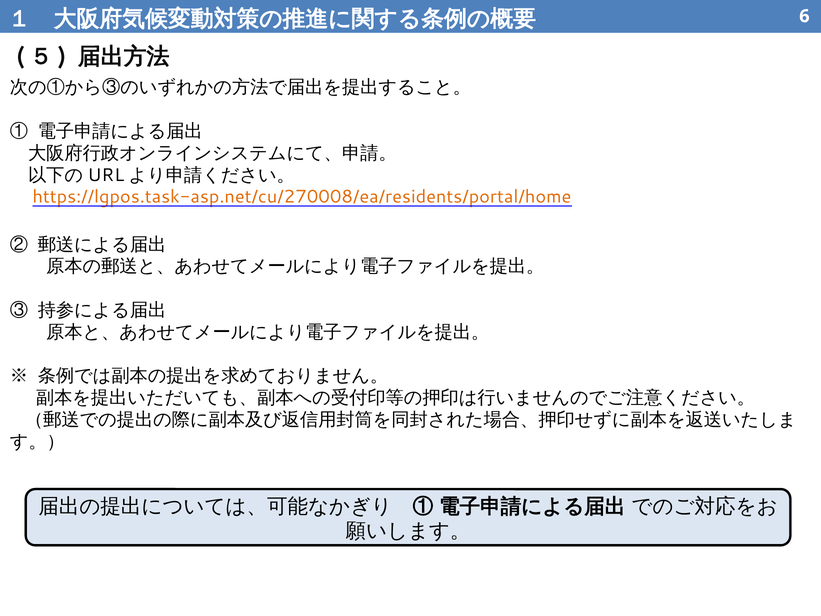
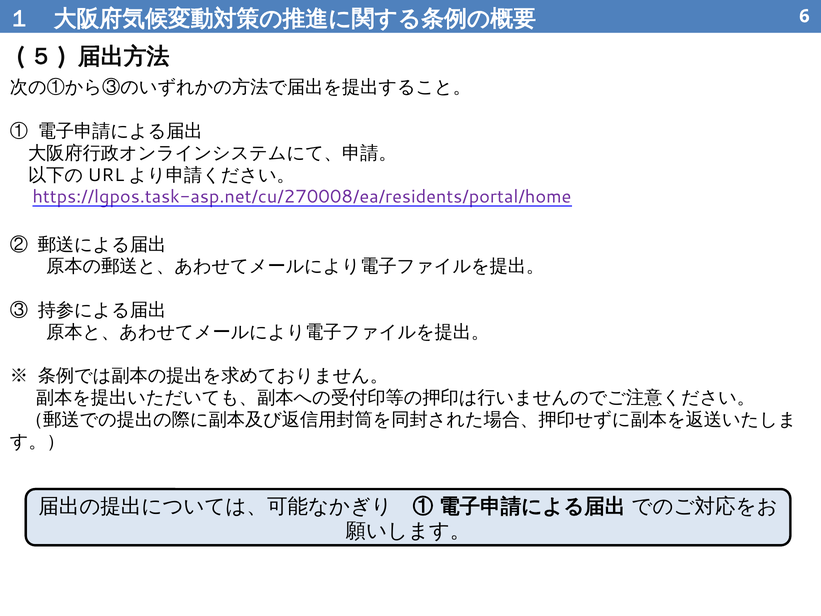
https://lgpos.task-asp.net/cu/270008/ea/residents/portal/home colour: orange -> purple (302, 197)
